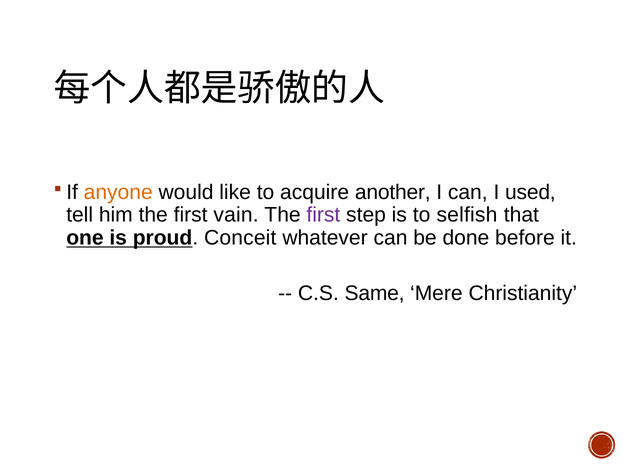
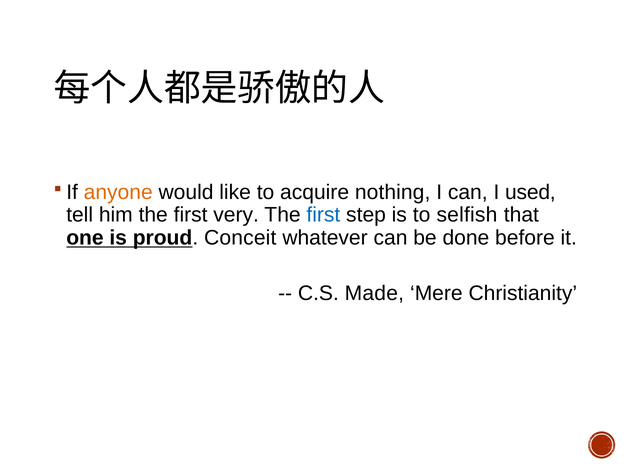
another: another -> nothing (393, 192)
vain: vain -> very (236, 215)
first colour: purple -> blue (323, 215)
Same: Same -> Made (374, 294)
